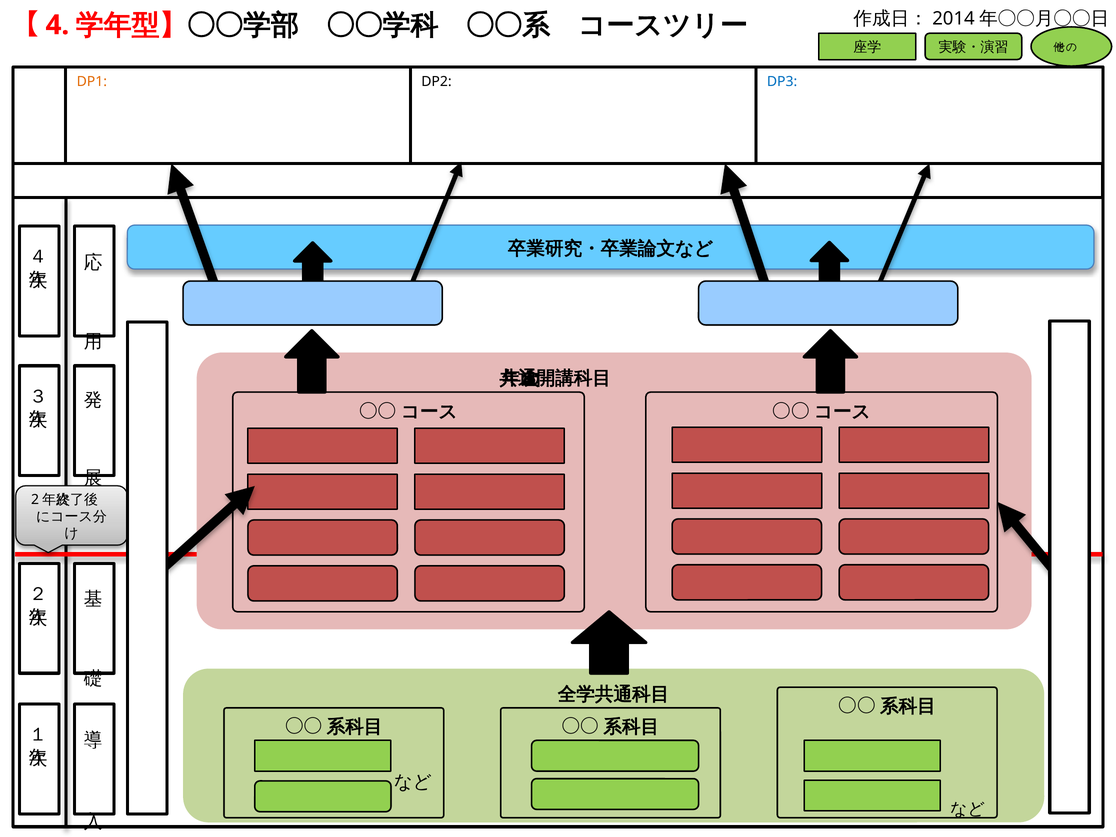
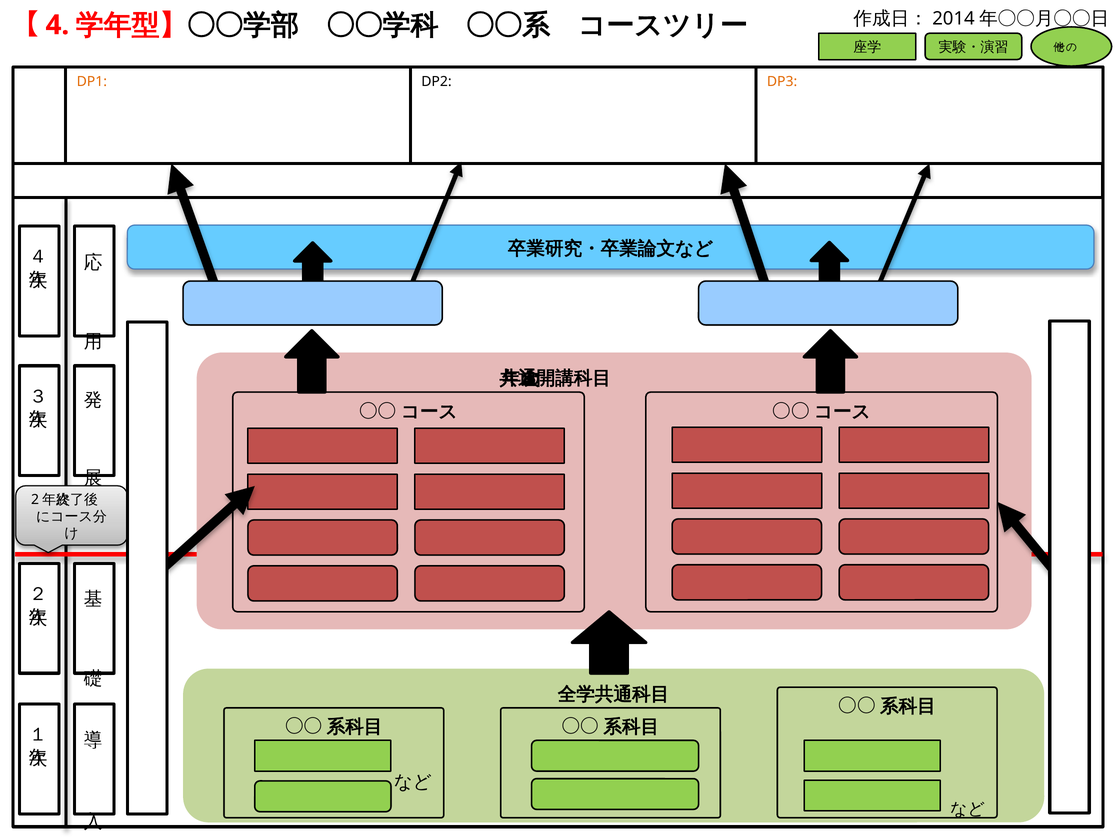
DP3 colour: blue -> orange (782, 82)
